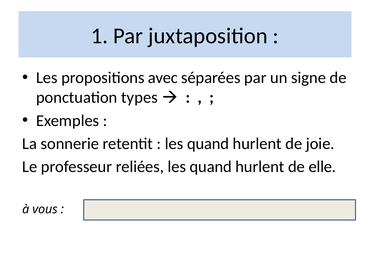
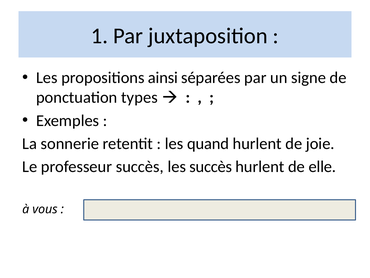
avec: avec -> ainsi (163, 78)
professeur reliées: reliées -> succès (140, 166)
quand: quand -> succès (211, 166)
